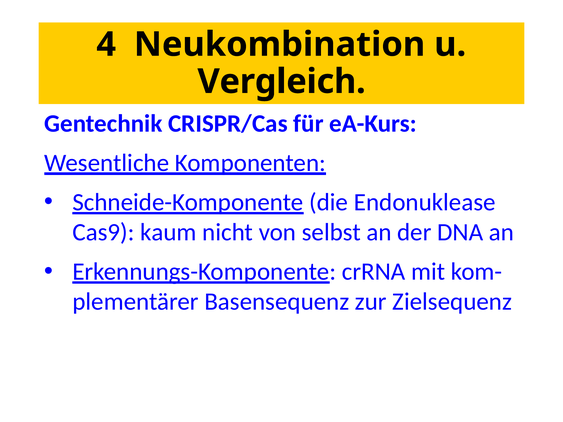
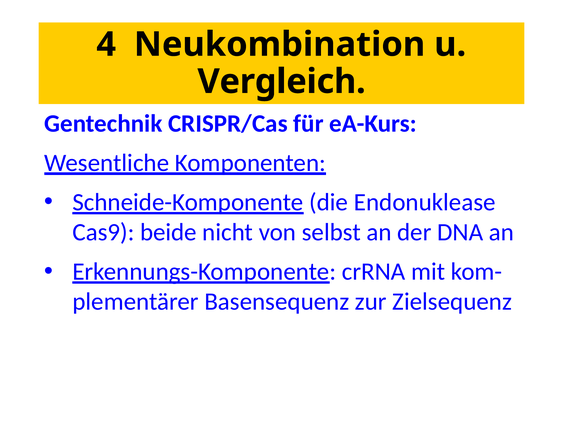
kaum: kaum -> beide (168, 232)
